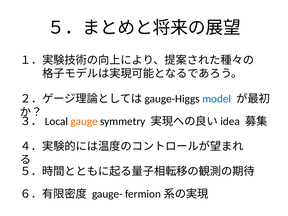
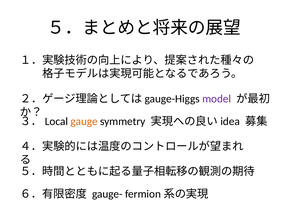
model colour: blue -> purple (217, 99)
